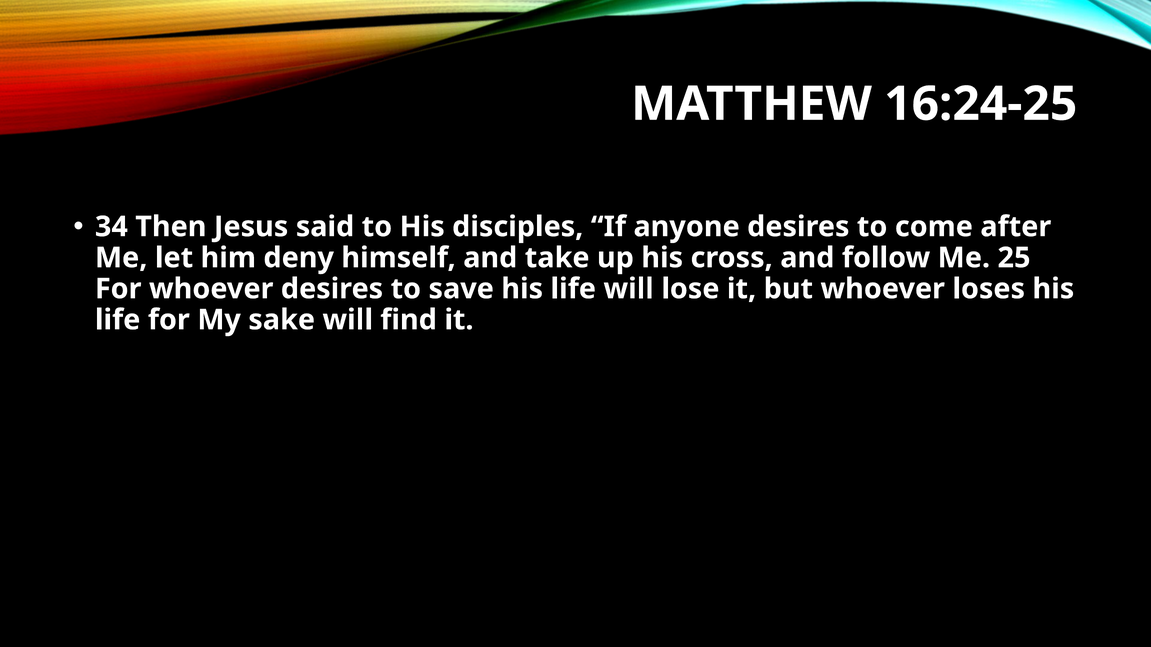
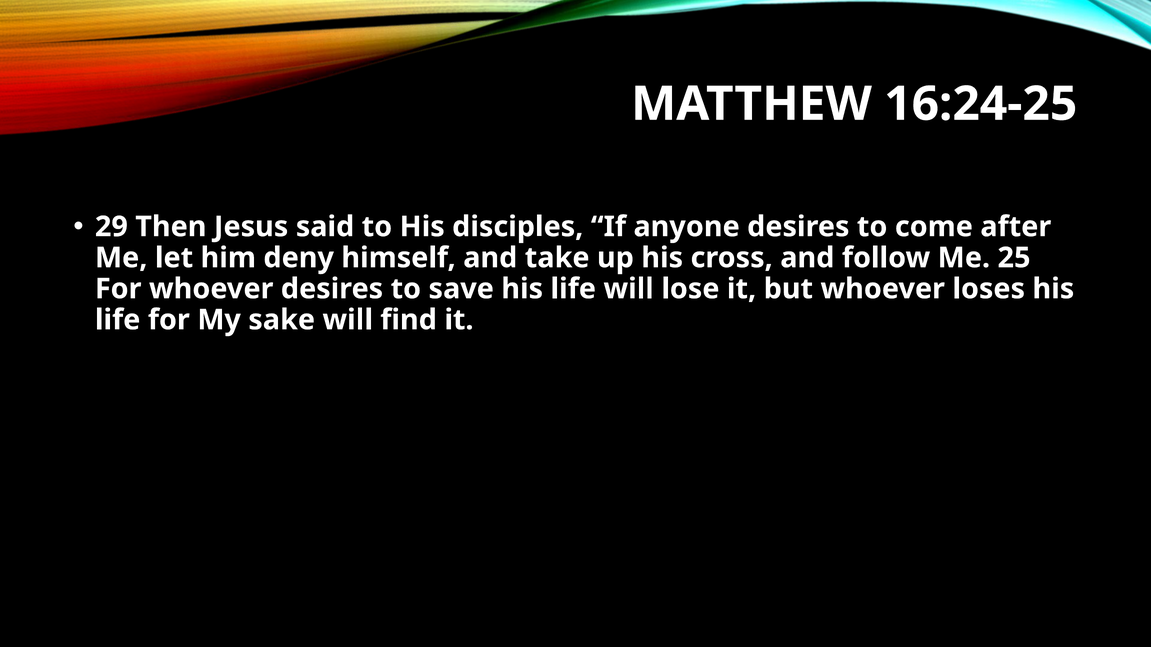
34: 34 -> 29 (111, 227)
